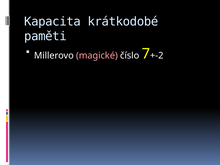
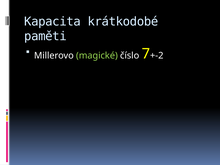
magické colour: pink -> light green (97, 56)
